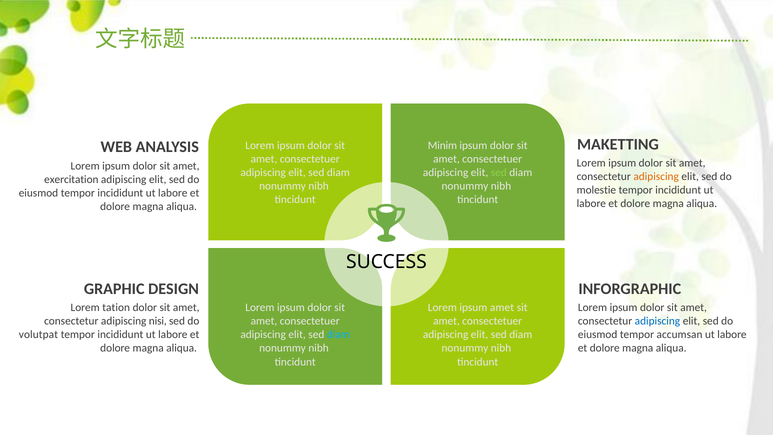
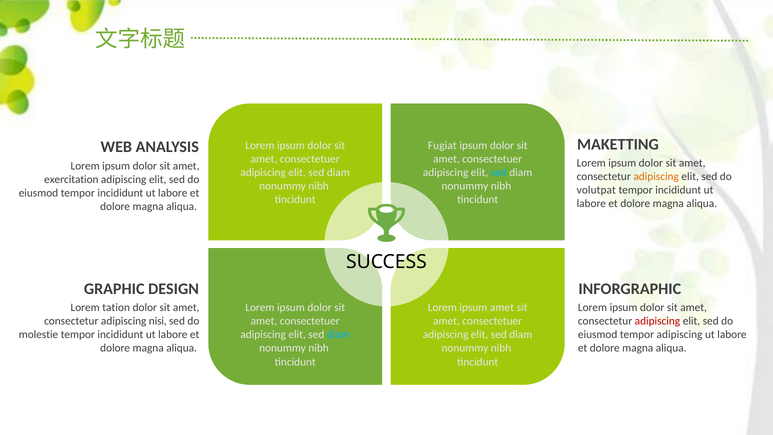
Minim: Minim -> Fugiat (442, 145)
sed colour: light green -> light blue (499, 173)
molestie: molestie -> volutpat (596, 190)
adipiscing colour: blue -> red (657, 321)
volutpat: volutpat -> molestie (38, 335)
tempor accumsan: accumsan -> adipiscing (680, 335)
